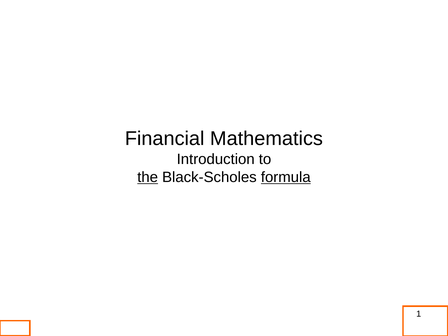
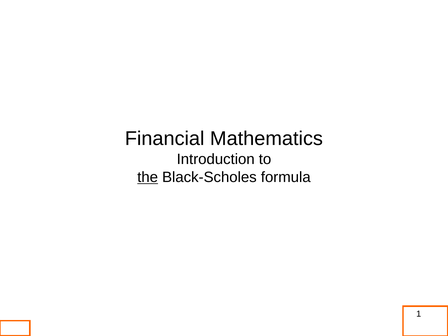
formula underline: present -> none (286, 177)
